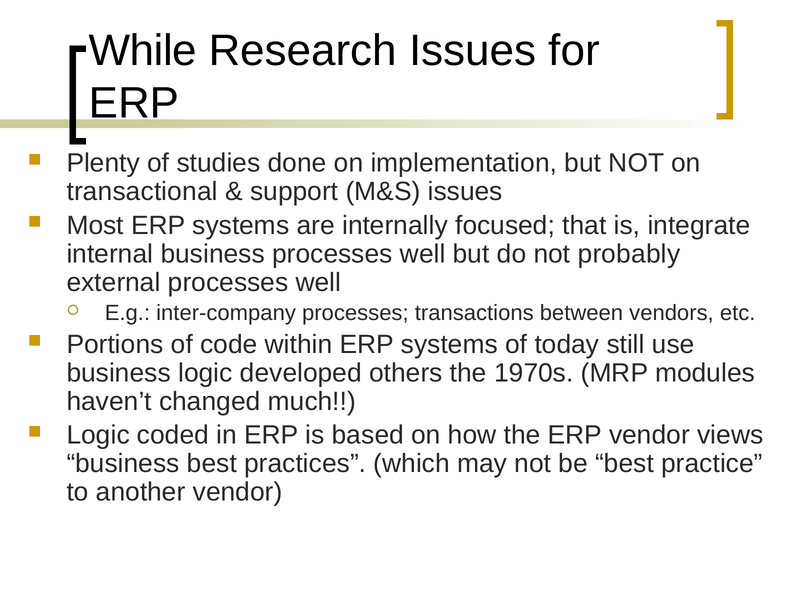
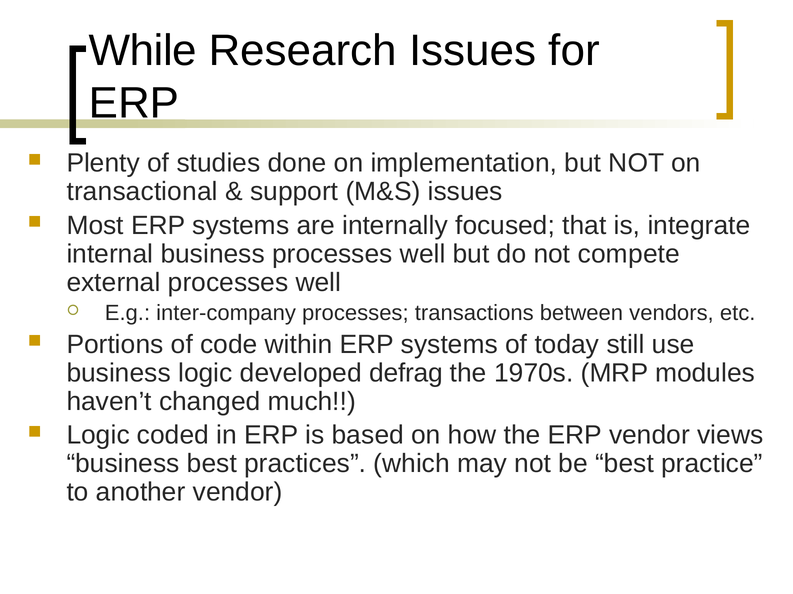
probably: probably -> compete (629, 254)
others: others -> defrag (406, 373)
